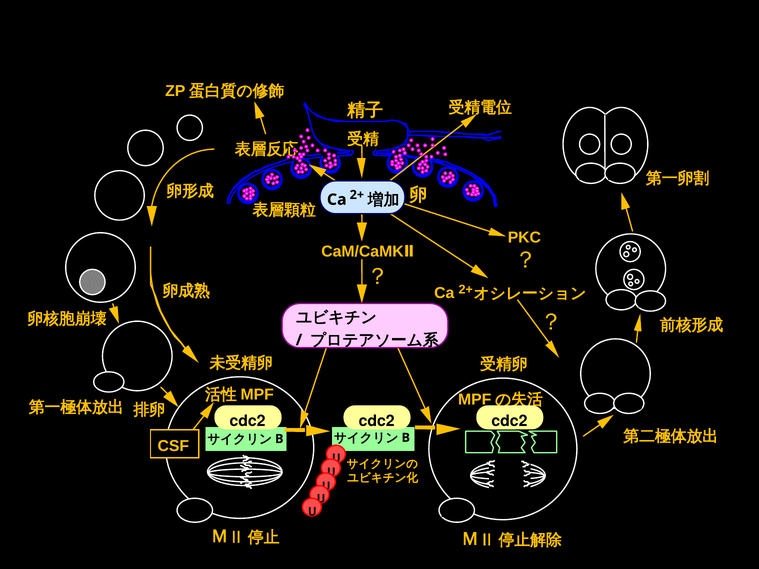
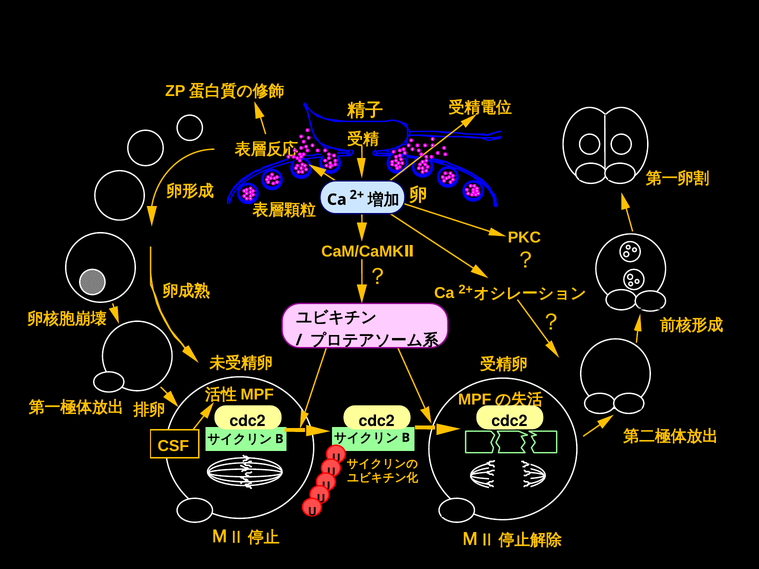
2PB underline: none -> present (650, 304)
